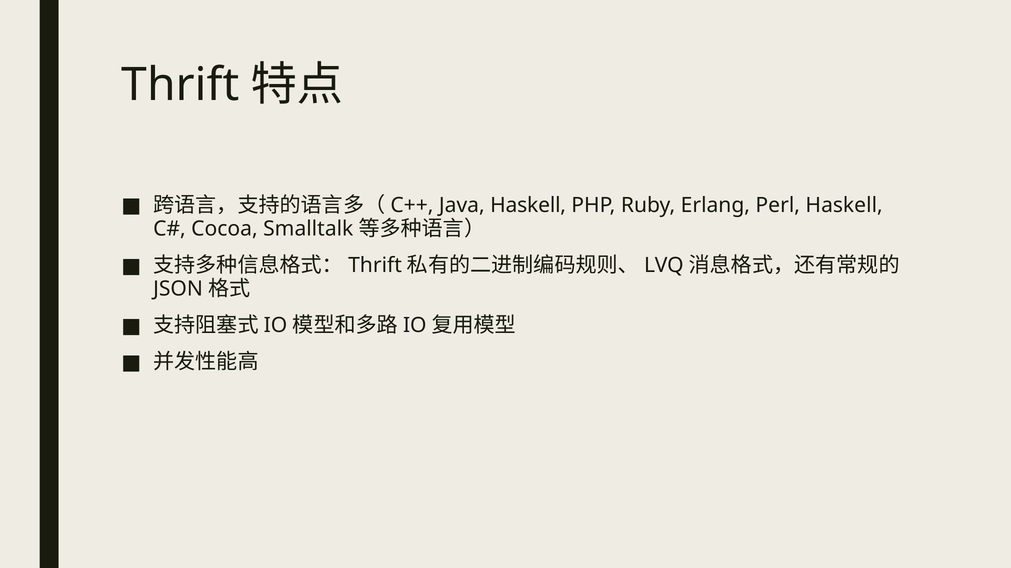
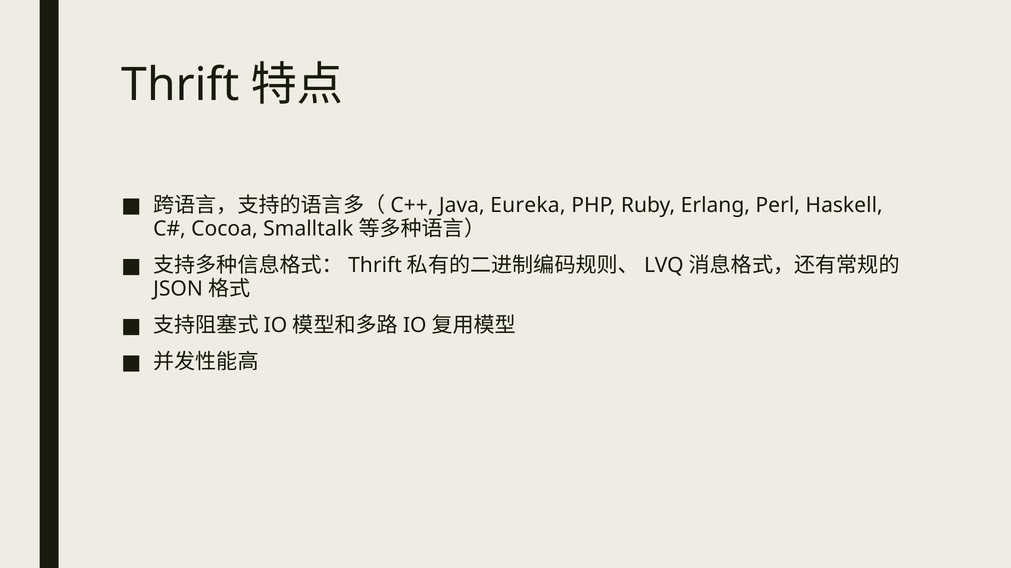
Java Haskell: Haskell -> Eureka (528, 205)
